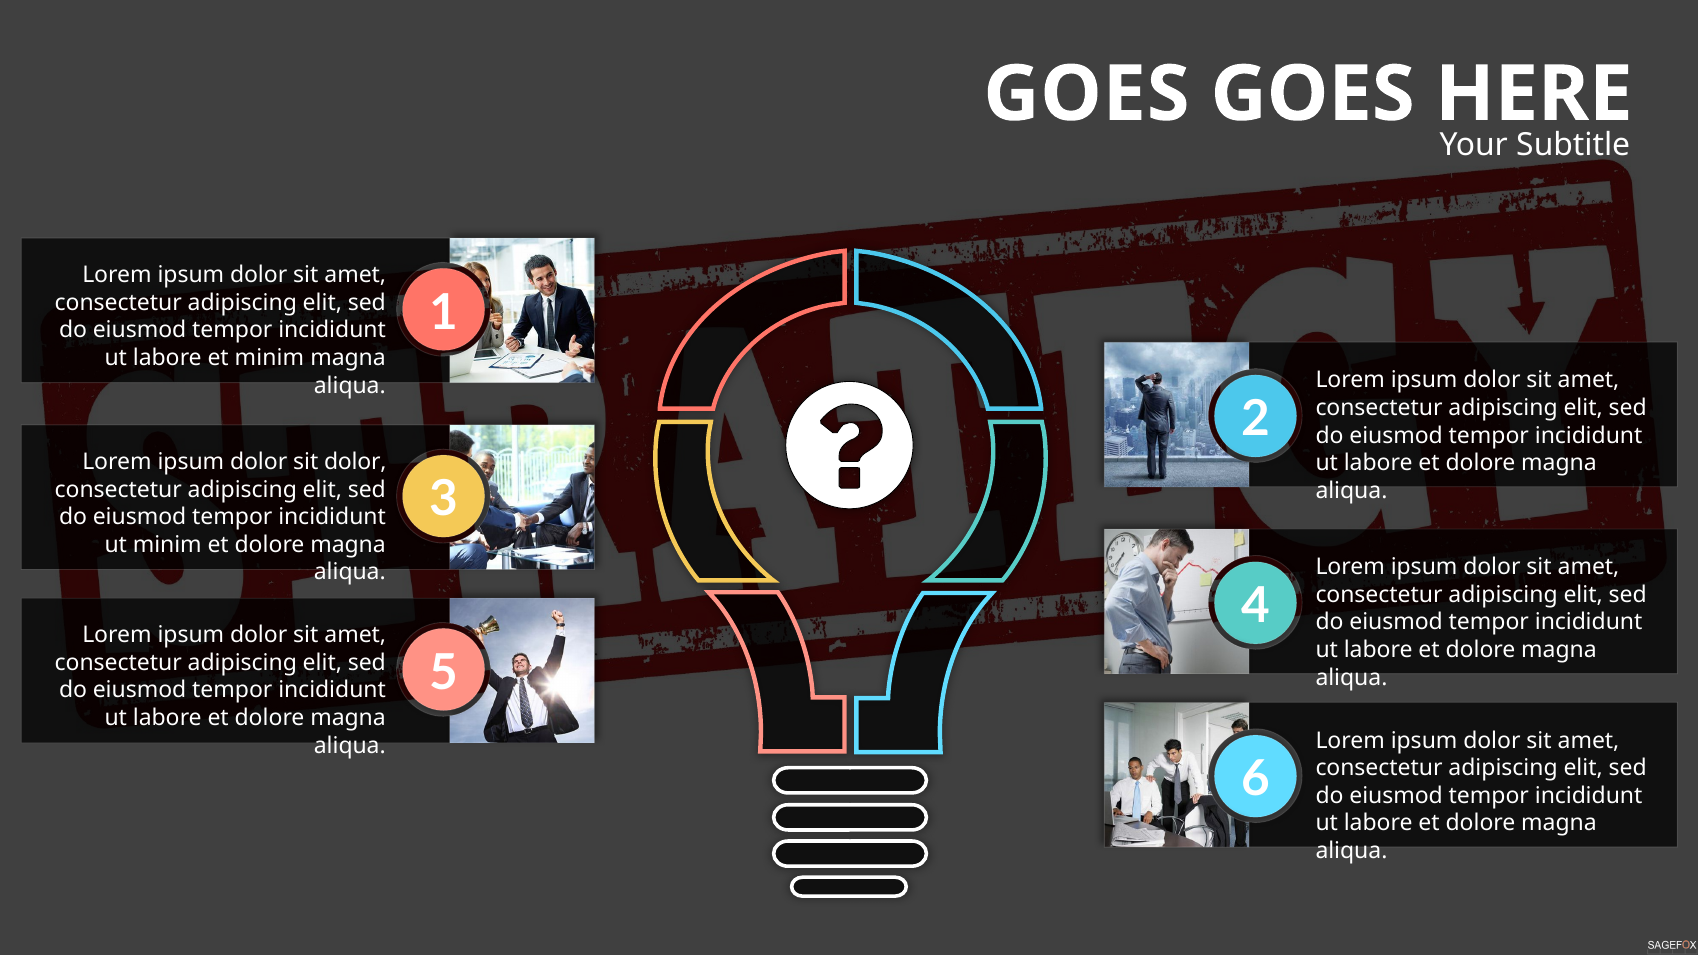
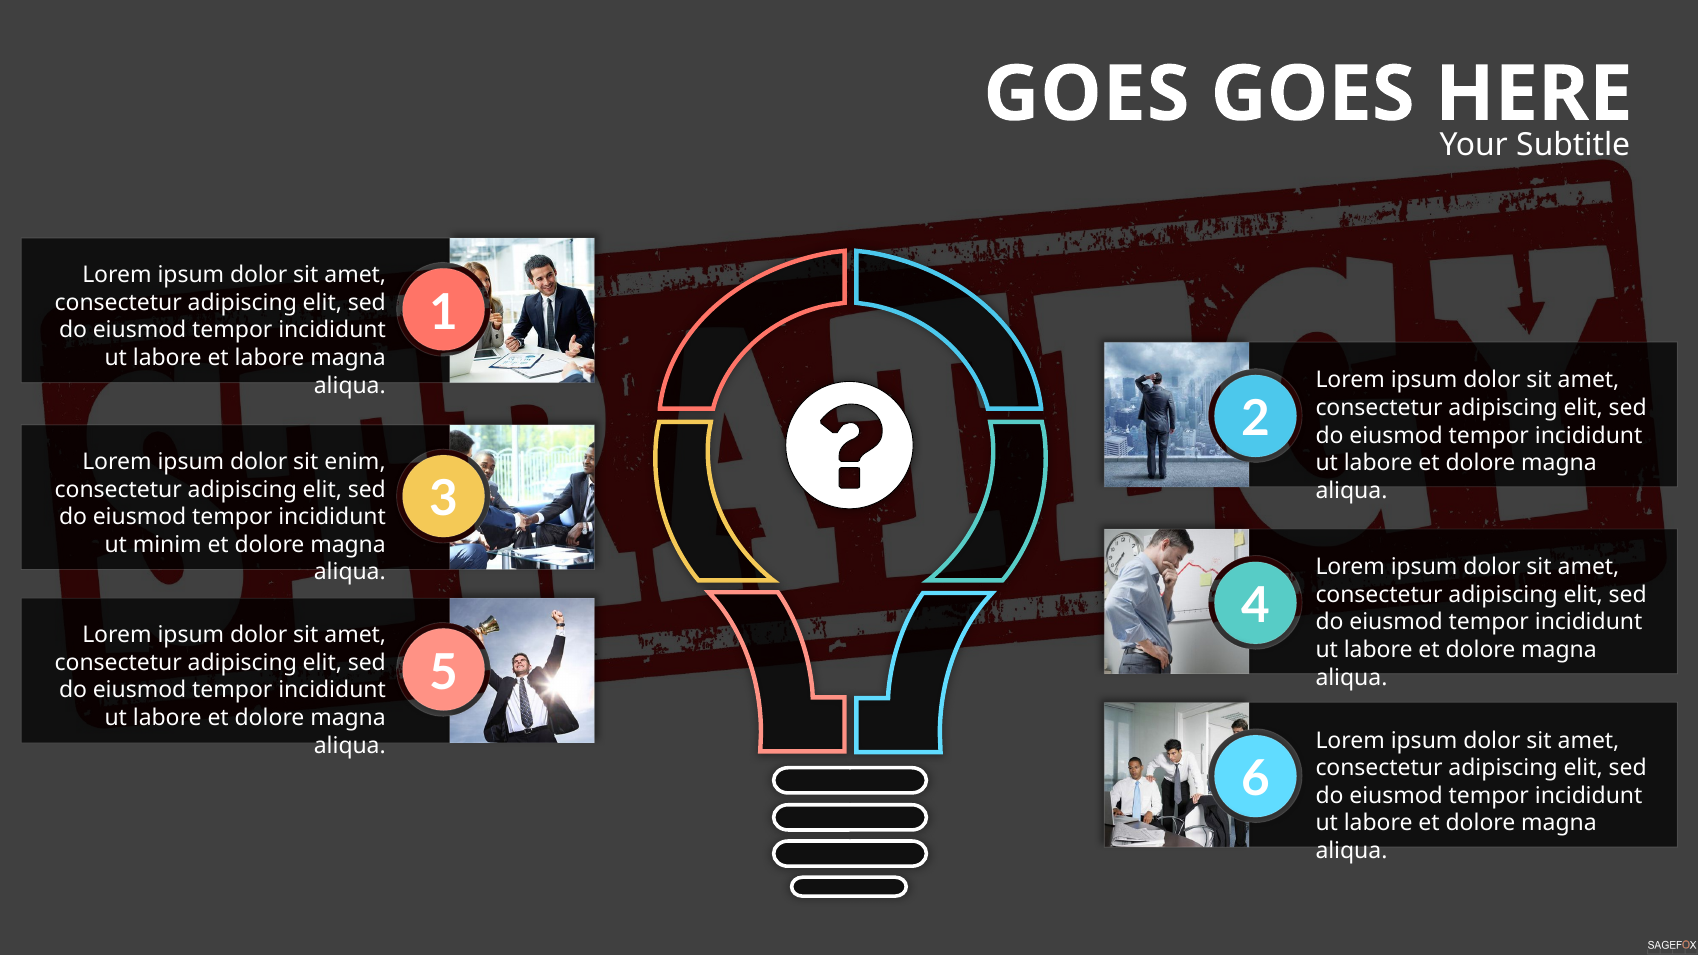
et minim: minim -> labore (270, 358)
sit dolor: dolor -> enim (355, 462)
